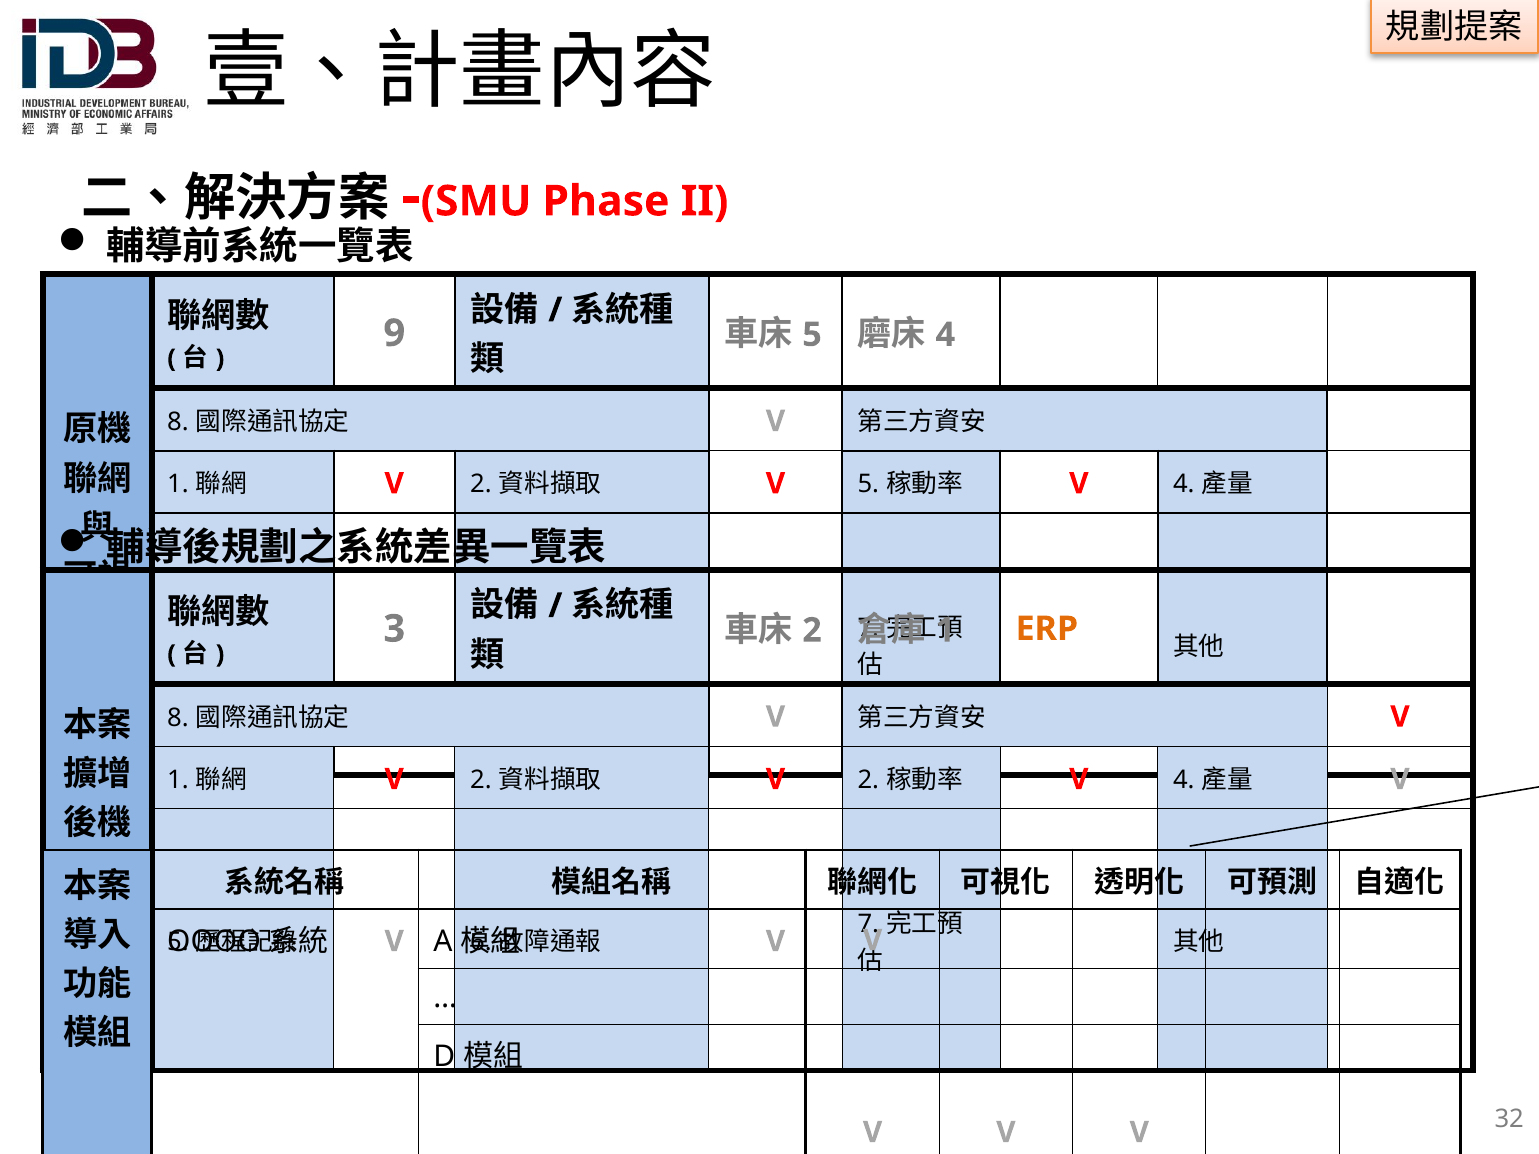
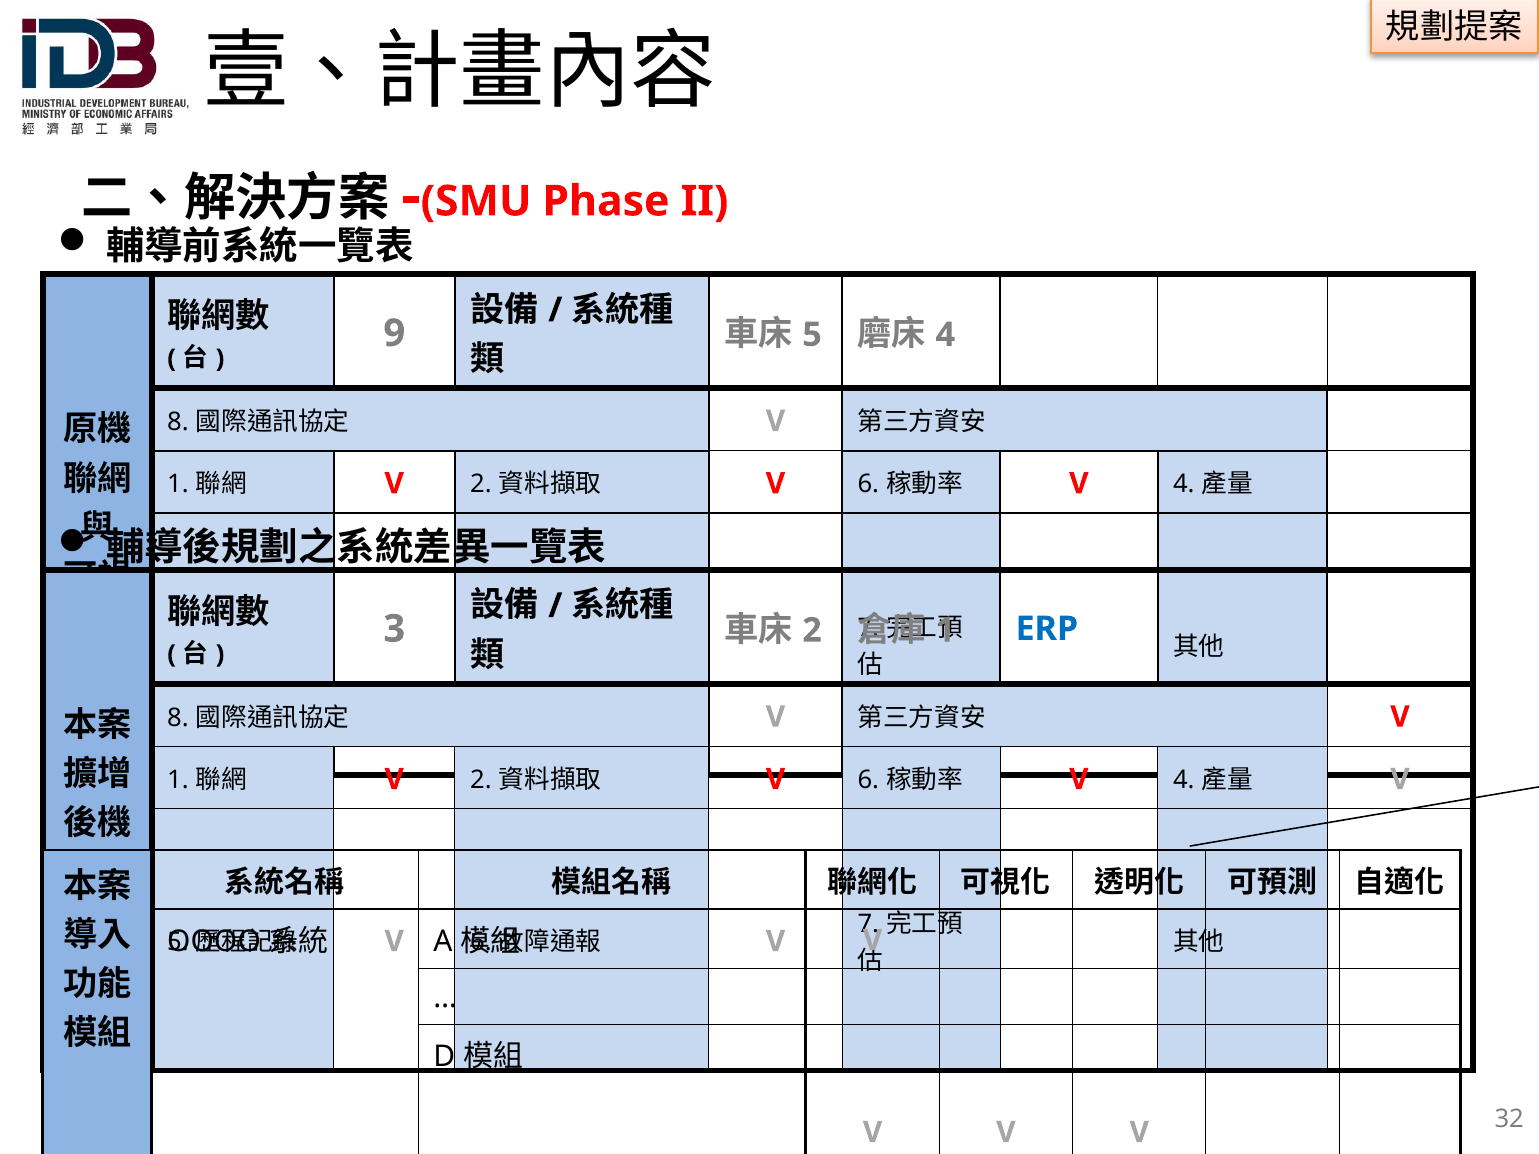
5: 5 -> 6 (868, 485)
ERP colour: orange -> blue (1047, 629)
2: 2 -> 6 (868, 780)
